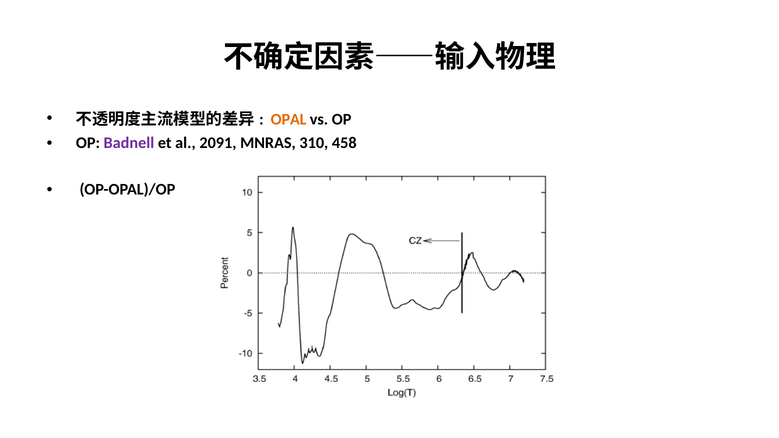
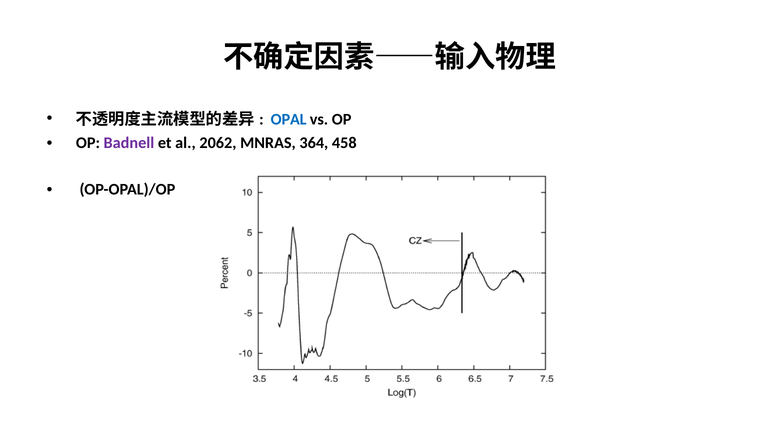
OPAL colour: orange -> blue (289, 120)
2091: 2091 -> 2062 (218, 143)
310: 310 -> 364 (314, 143)
